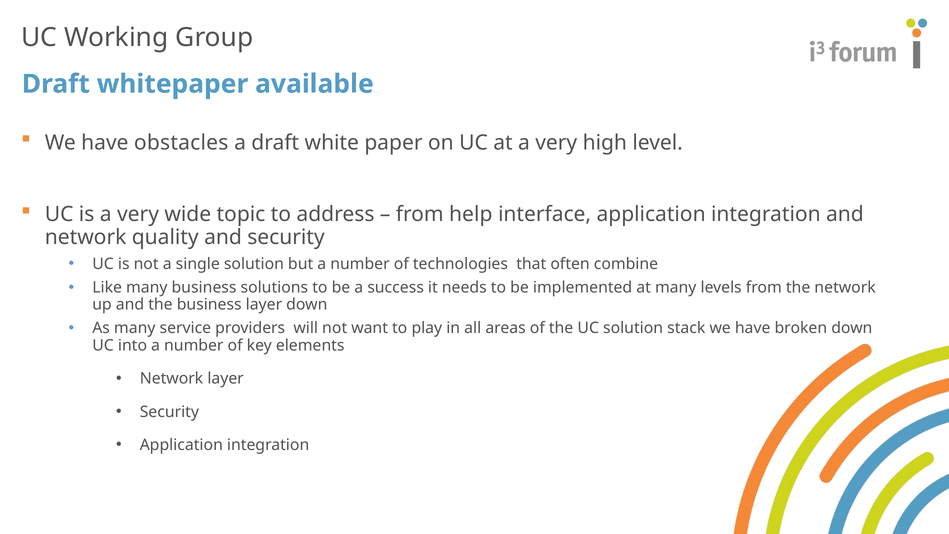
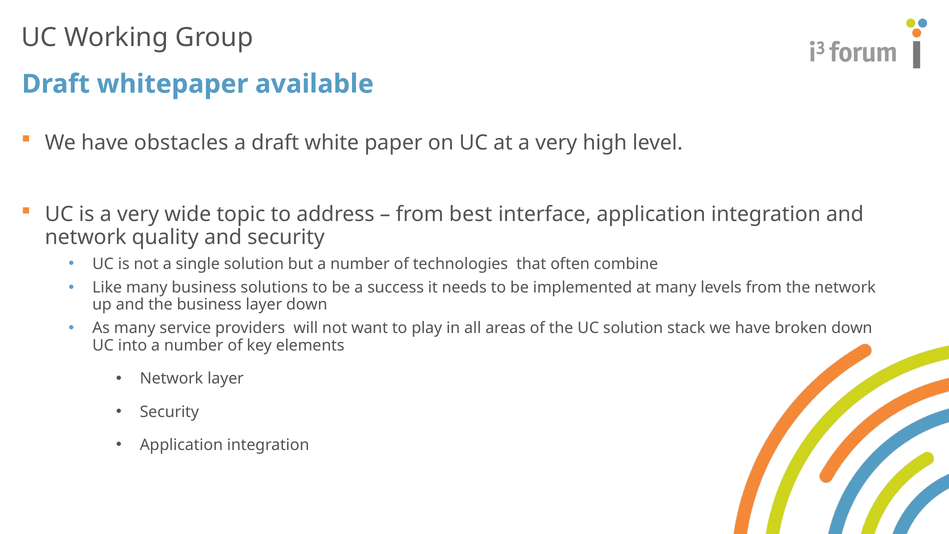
help: help -> best (471, 214)
